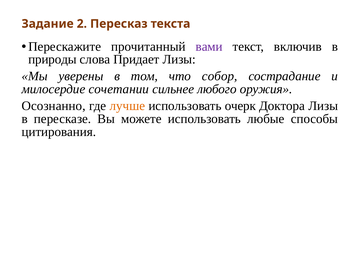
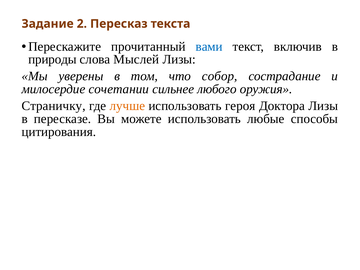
вами colour: purple -> blue (209, 46)
Придает: Придает -> Мыслей (136, 59)
Осознанно: Осознанно -> Страничку (54, 106)
очерк: очерк -> героя (240, 106)
